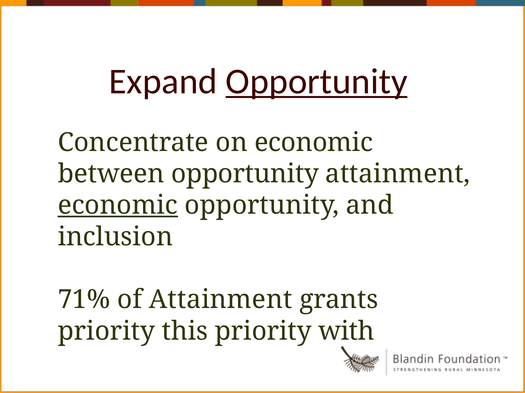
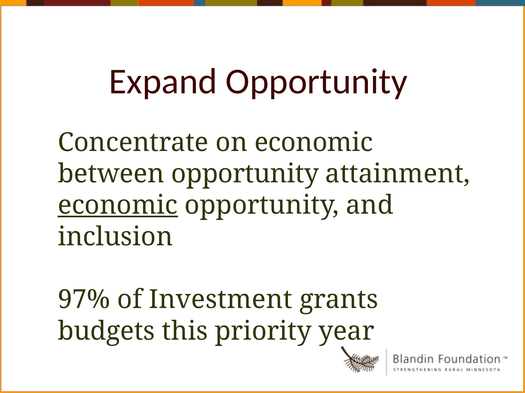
Opportunity underline: present -> none (317, 81)
71%: 71% -> 97% (84, 300)
of Attainment: Attainment -> Investment (221, 300)
priority: priority -> budgets (106, 332)
with: with -> year (346, 332)
